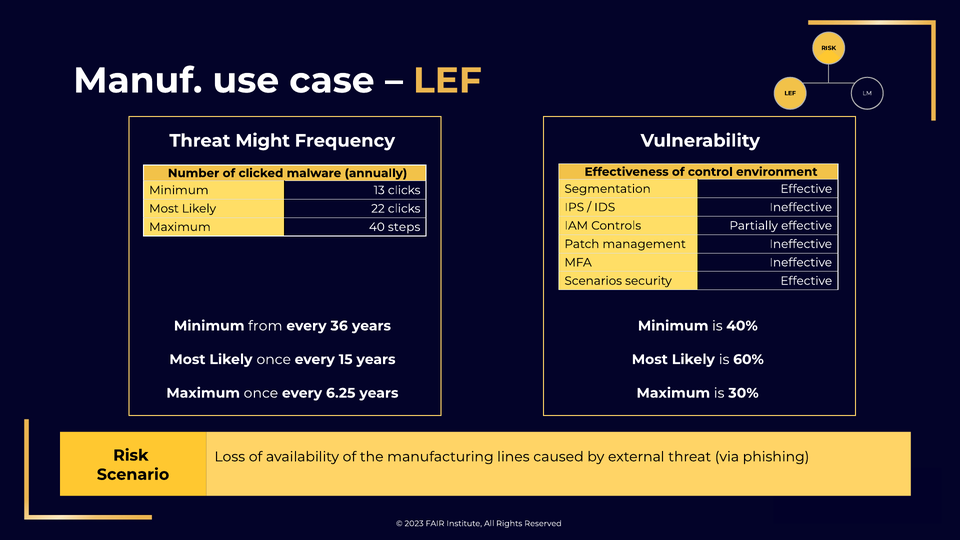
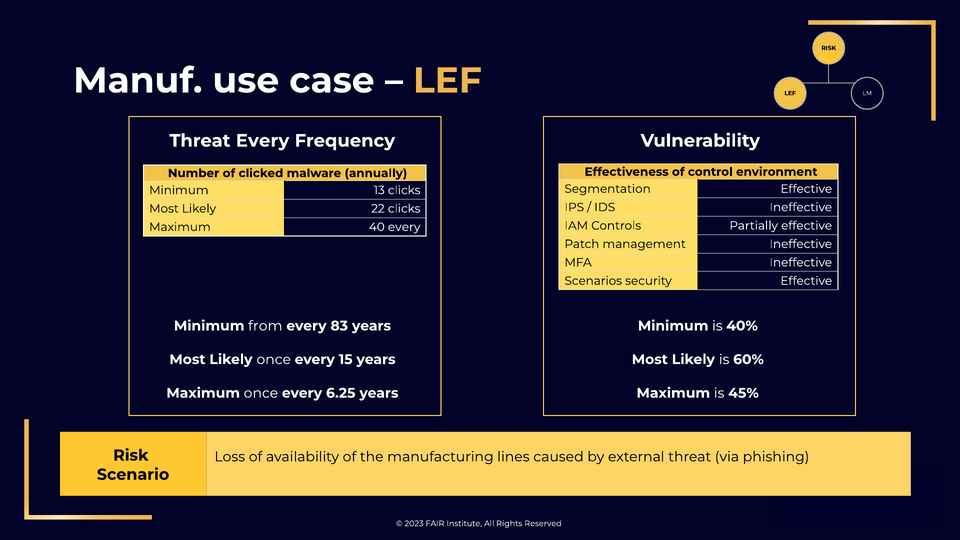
Threat Might: Might -> Every (262, 141)
40 steps: steps -> every (404, 227)
36: 36 -> 83 (339, 326)
30%: 30% -> 45% (743, 393)
